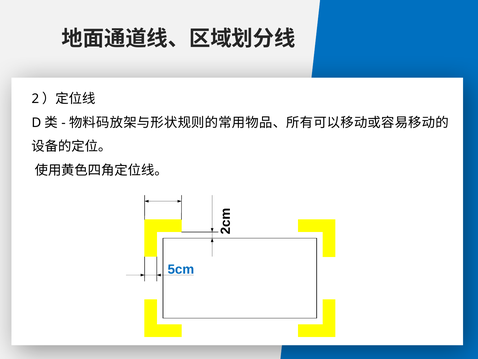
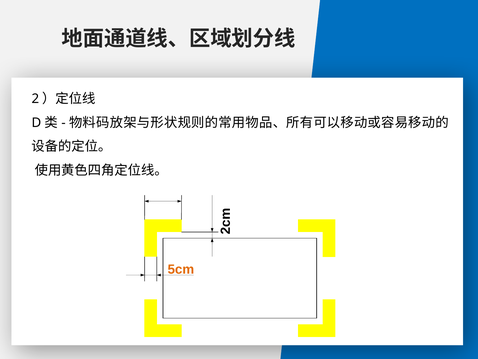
5cm colour: blue -> orange (181, 269)
